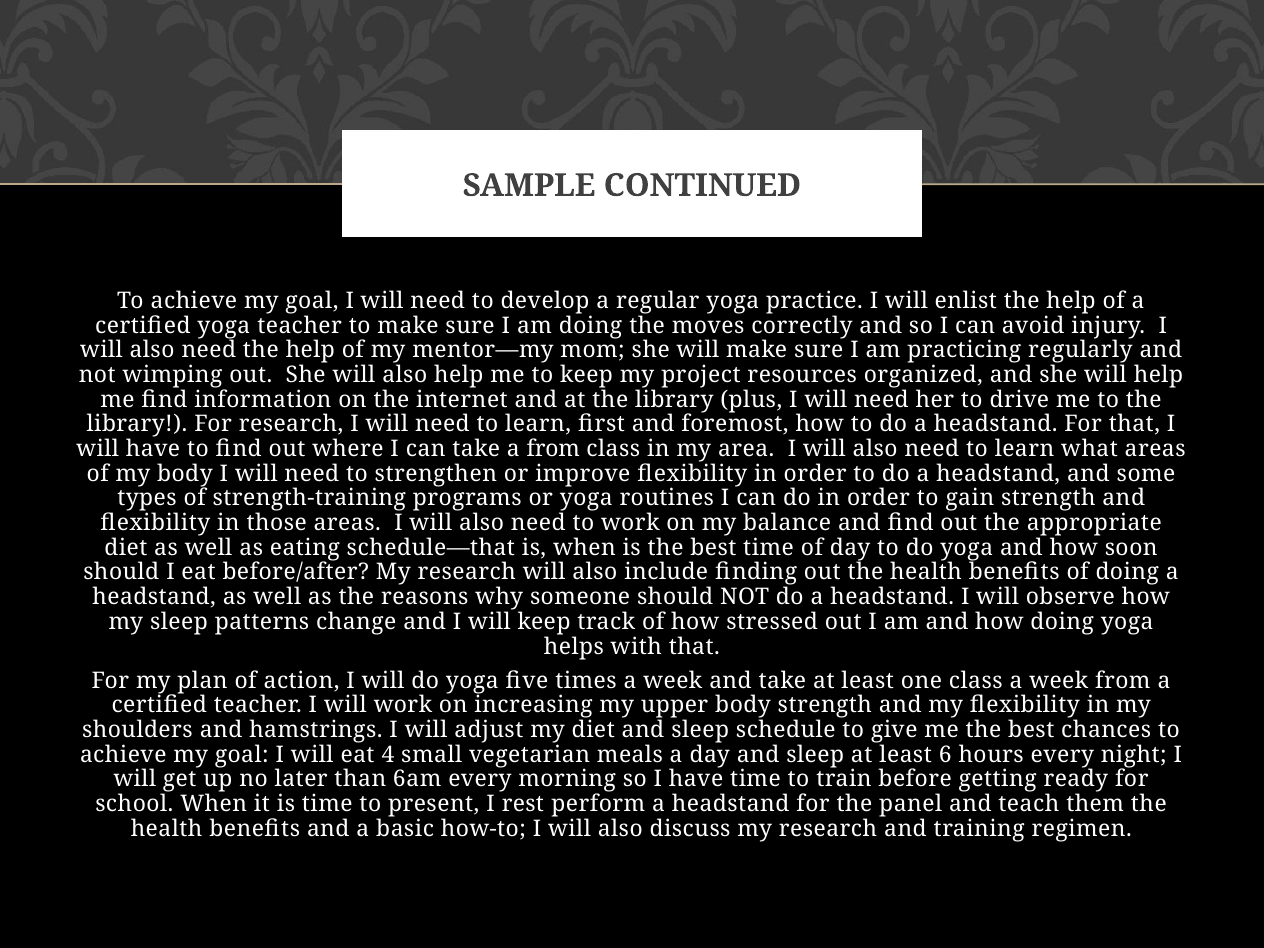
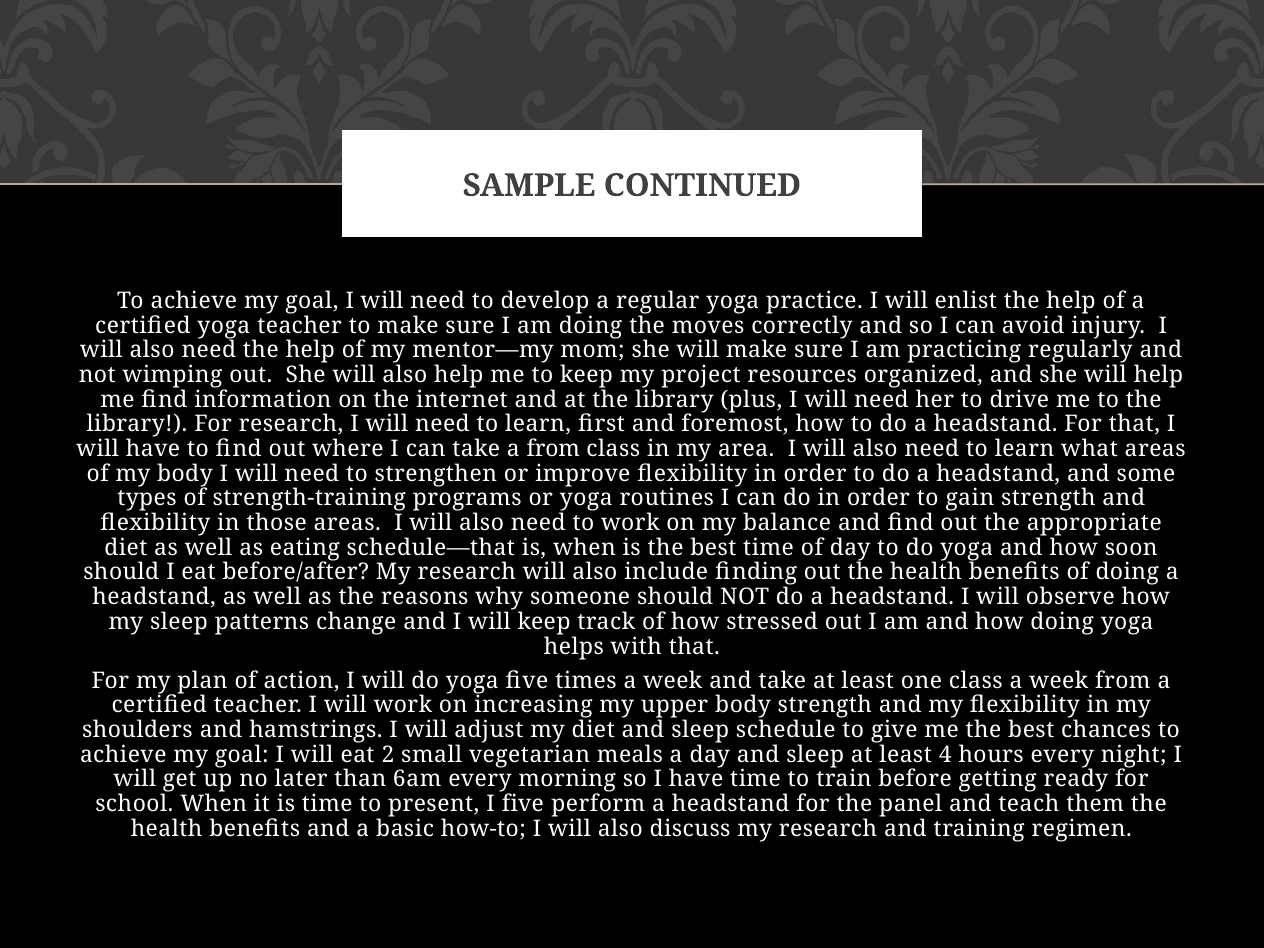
4: 4 -> 2 (388, 755)
6: 6 -> 4 (945, 755)
I rest: rest -> five (523, 804)
